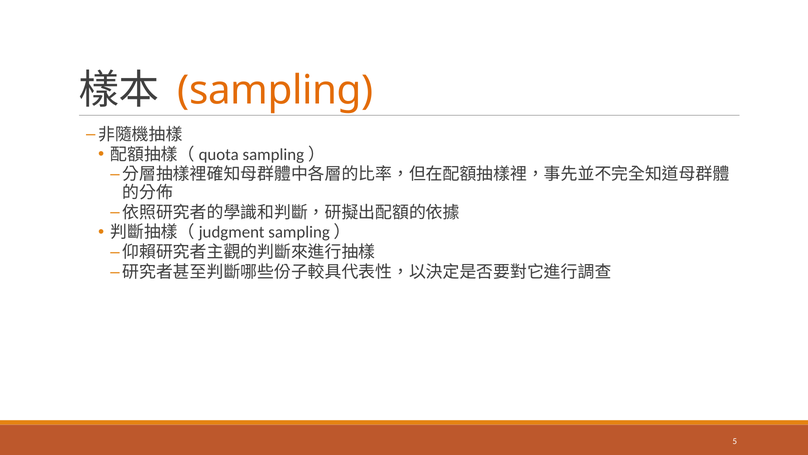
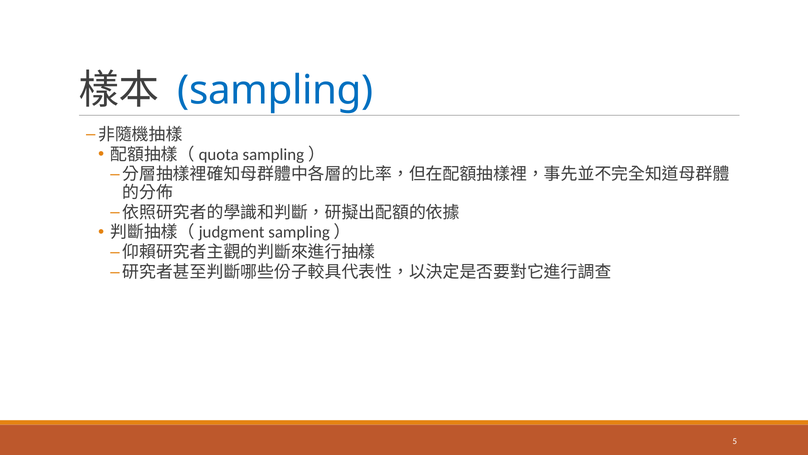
sampling colour: orange -> blue (275, 91)
